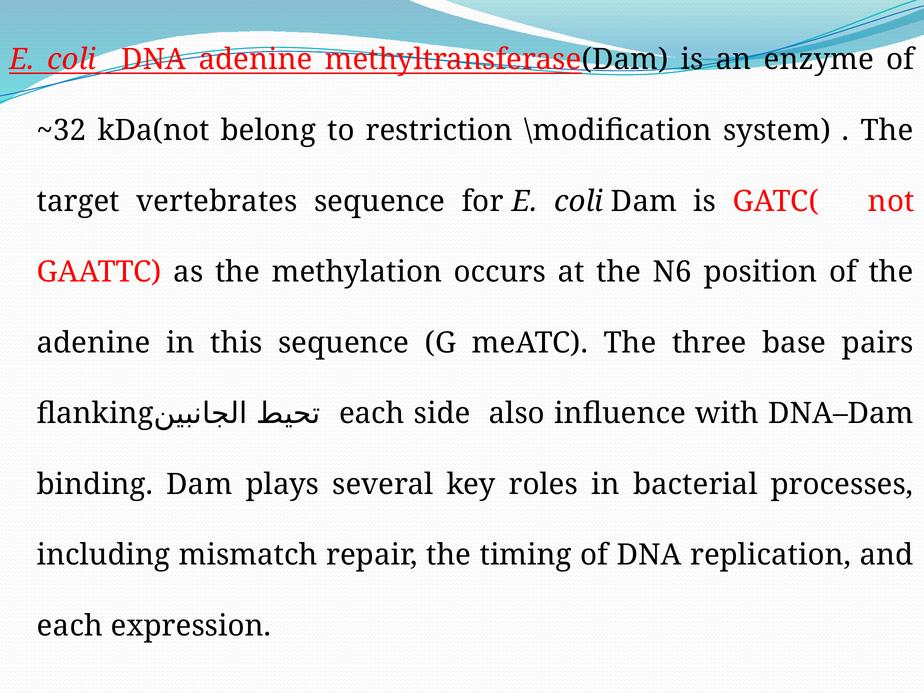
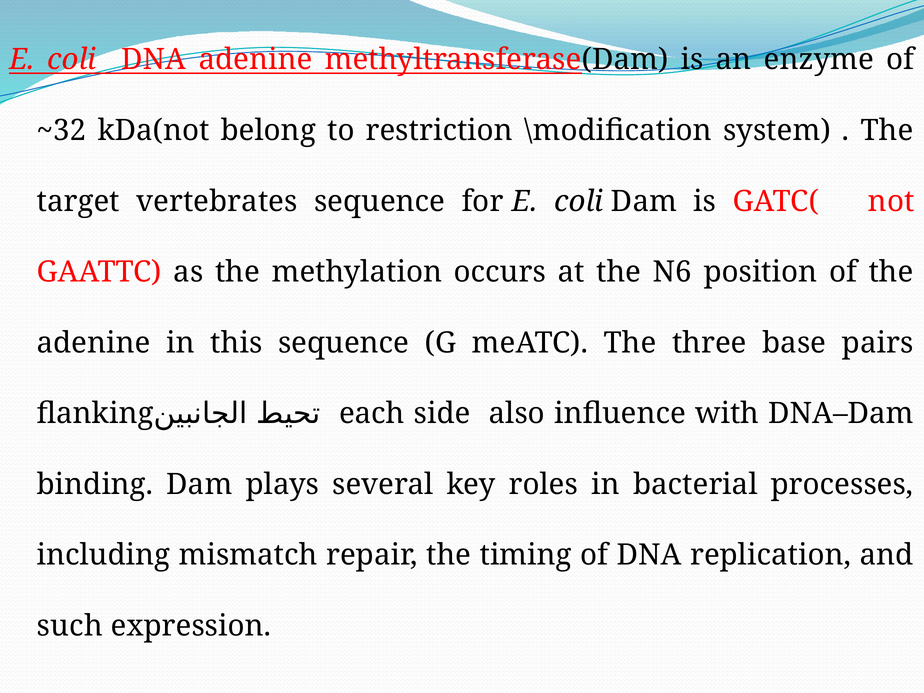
each: each -> such (70, 626)
